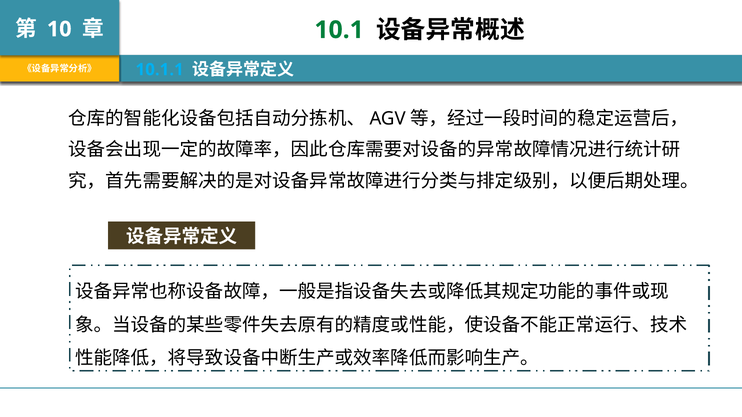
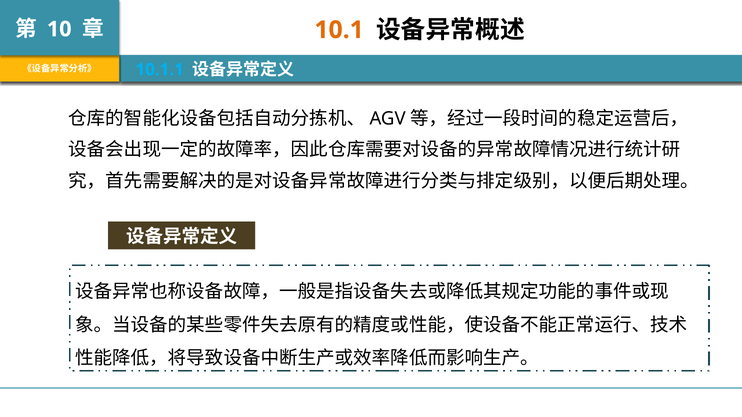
10.1 colour: green -> orange (339, 30)
